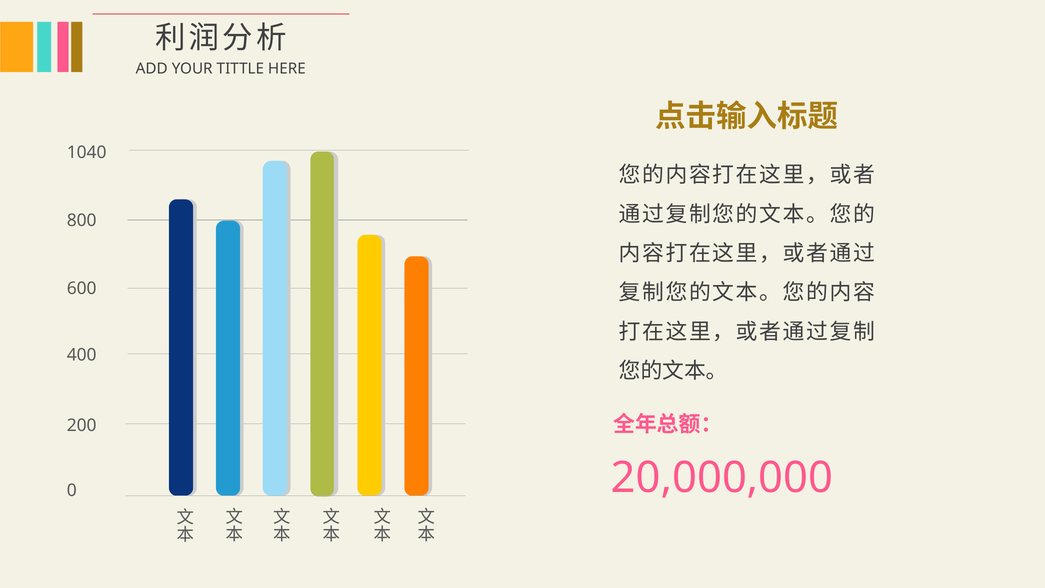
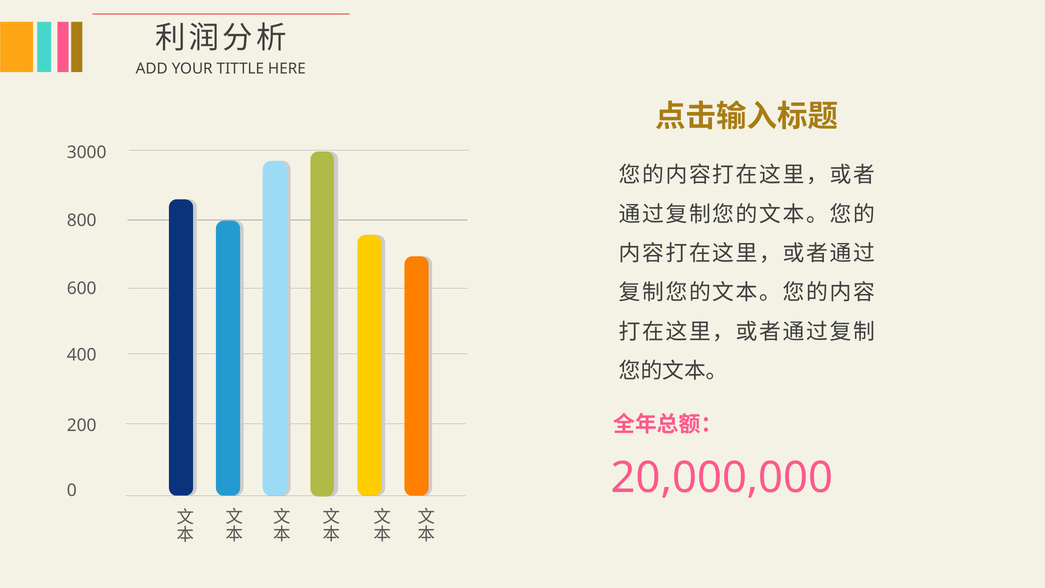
1040: 1040 -> 3000 (87, 152)
